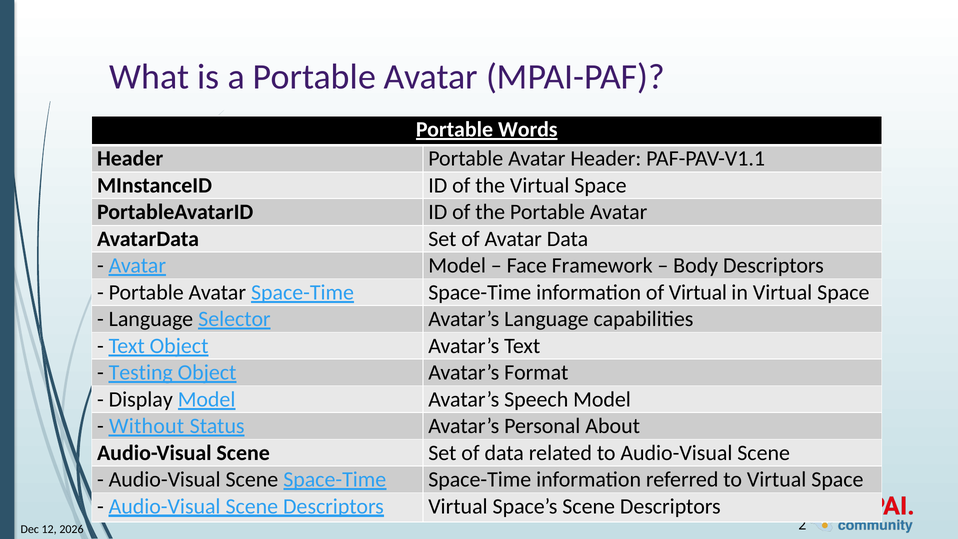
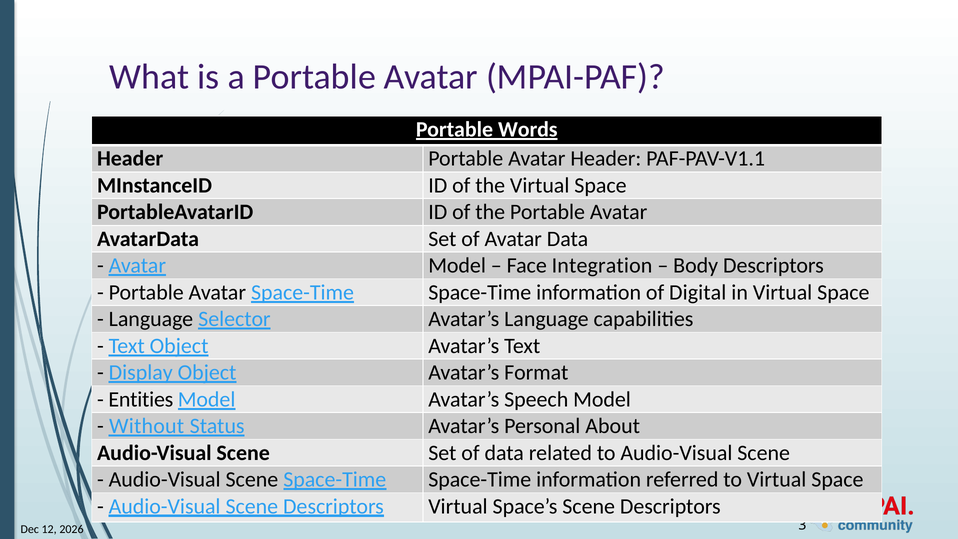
Framework: Framework -> Integration (602, 266)
of Virtual: Virtual -> Digital (698, 292)
Testing: Testing -> Display (141, 373)
Display: Display -> Entities (141, 399)
2: 2 -> 3 (802, 525)
